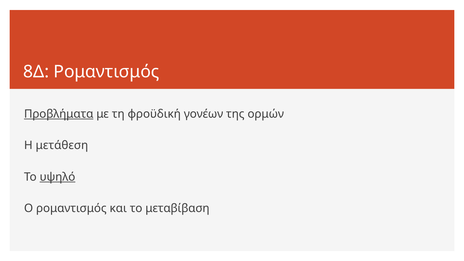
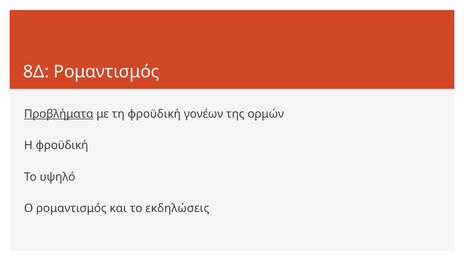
Η μετάθεση: μετάθεση -> φροϋδική (62, 145)
υψηλό underline: present -> none (57, 177)
μεταβίβαση: μεταβίβαση -> εκδηλώσεις (177, 208)
